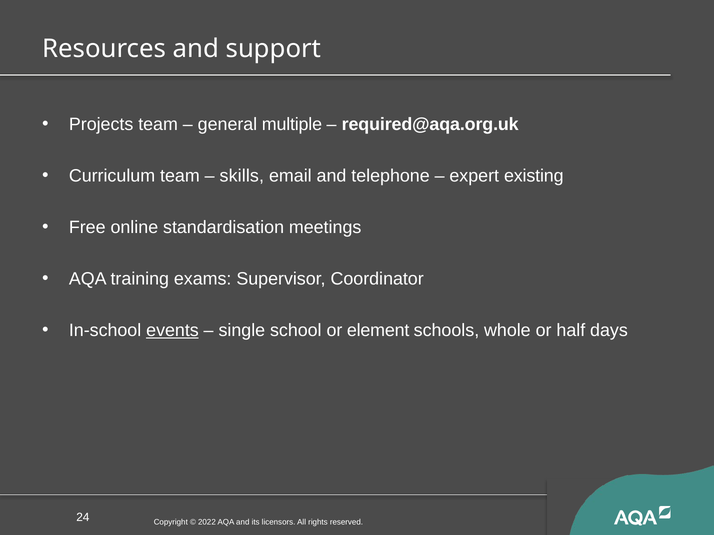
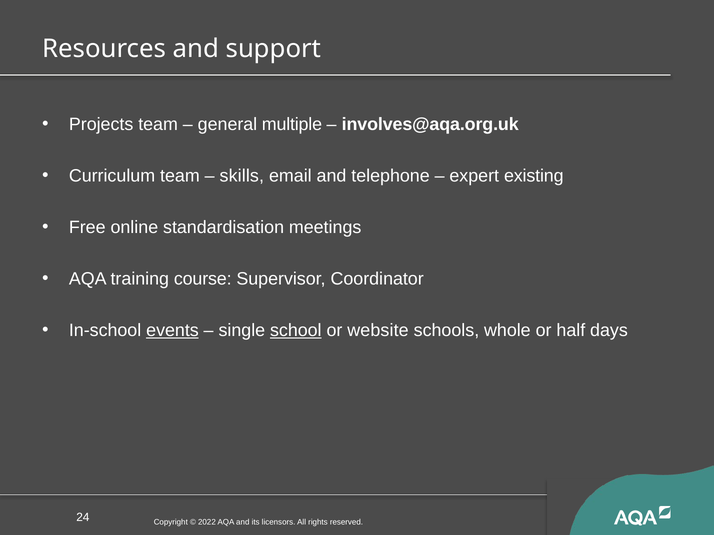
required@aqa.org.uk: required@aqa.org.uk -> involves@aqa.org.uk (430, 124)
exams: exams -> course (203, 279)
school underline: none -> present (296, 331)
element: element -> website (378, 331)
